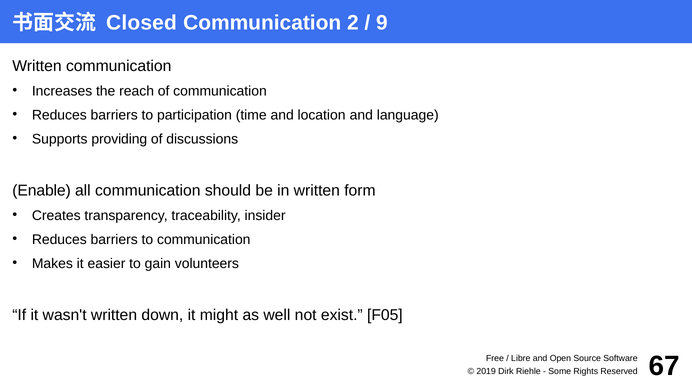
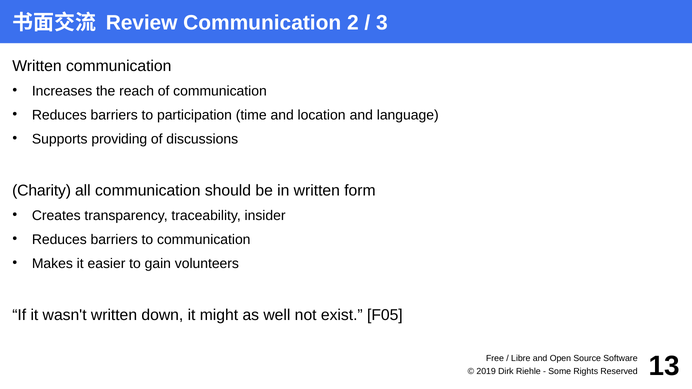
Closed: Closed -> Review (142, 23)
9: 9 -> 3 (382, 23)
Enable: Enable -> Charity (42, 191)
67: 67 -> 13 (664, 366)
